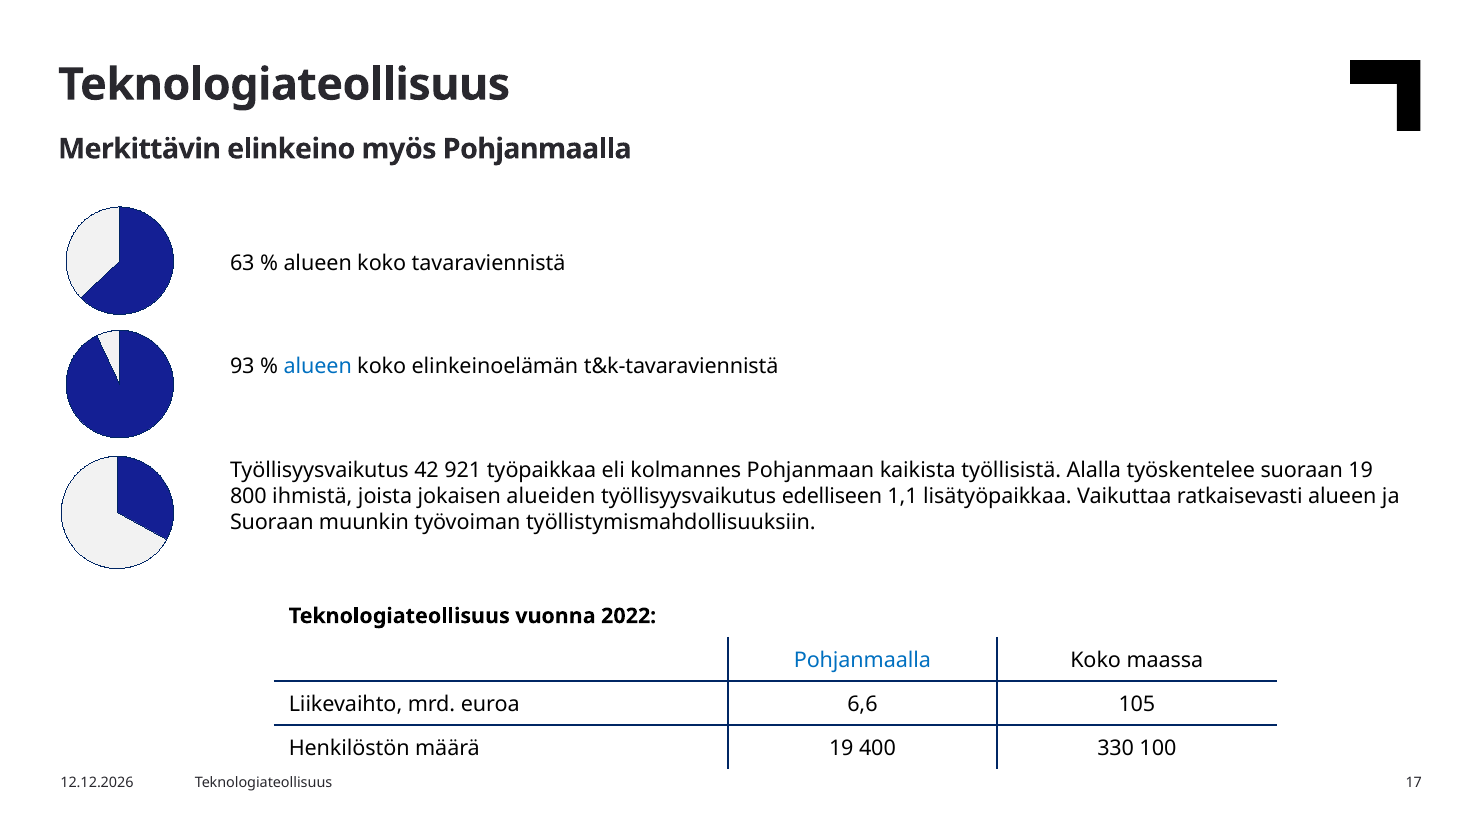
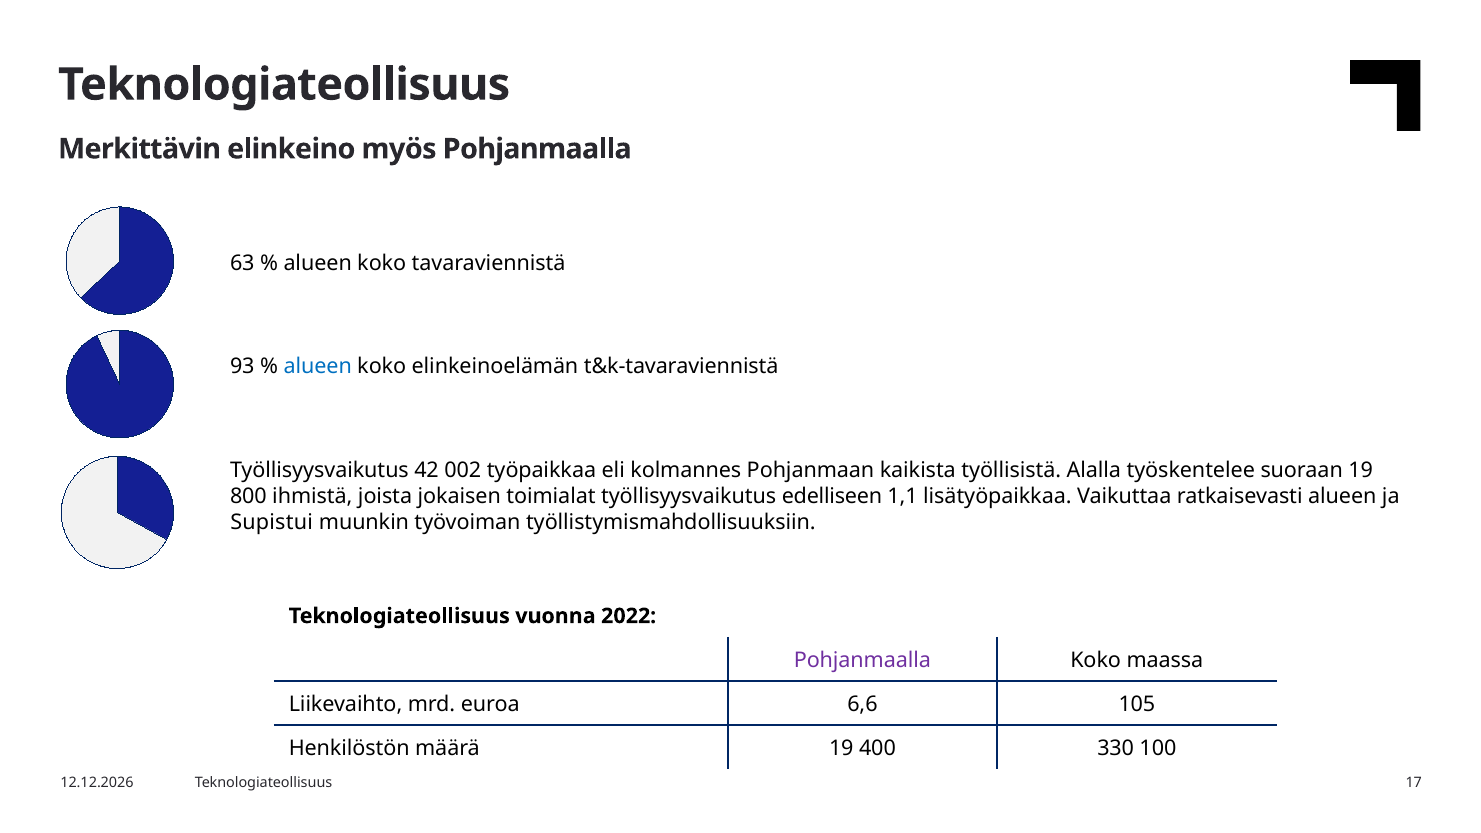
921: 921 -> 002 (463, 470)
alueiden: alueiden -> toimialat (551, 496)
Suoraan: Suoraan -> Supistui (272, 522)
Pohjanmaalla colour: blue -> purple (862, 660)
